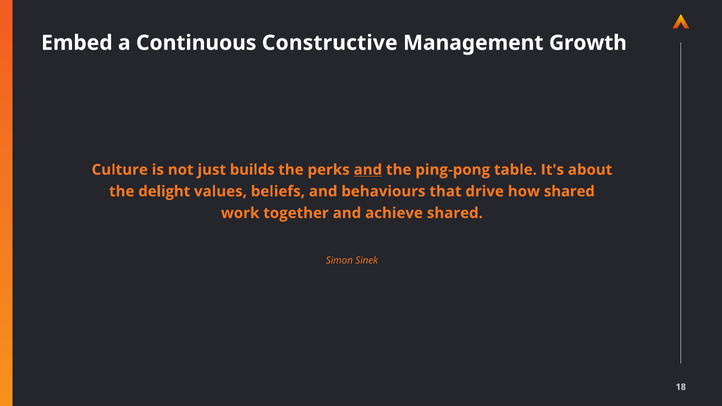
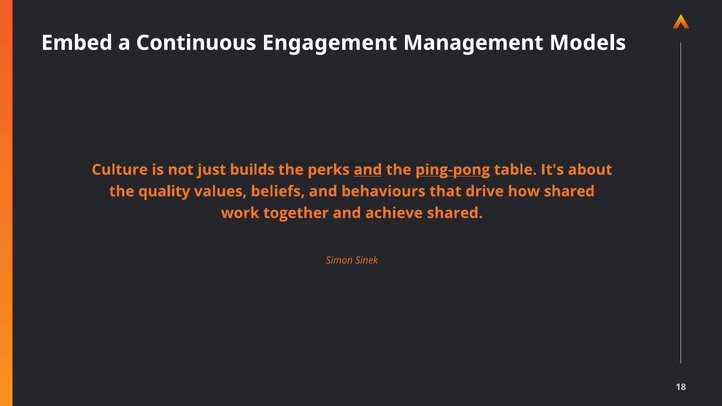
Constructive: Constructive -> Engagement (330, 43)
Growth: Growth -> Models (588, 43)
ping-pong underline: none -> present (453, 170)
delight: delight -> quality (164, 191)
